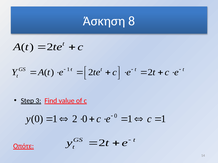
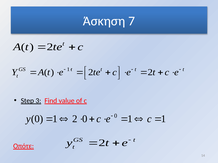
8: 8 -> 7 (132, 21)
